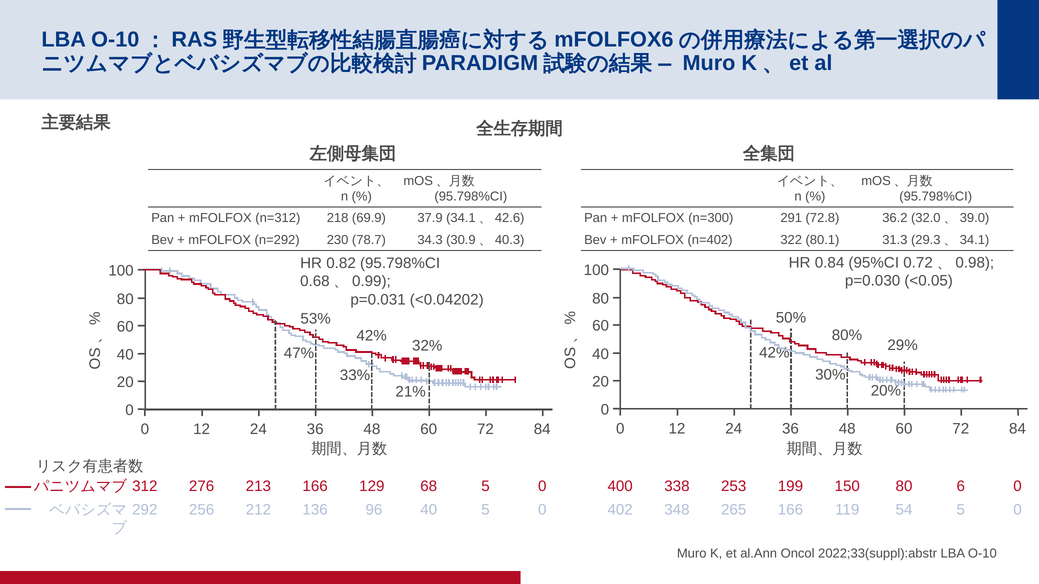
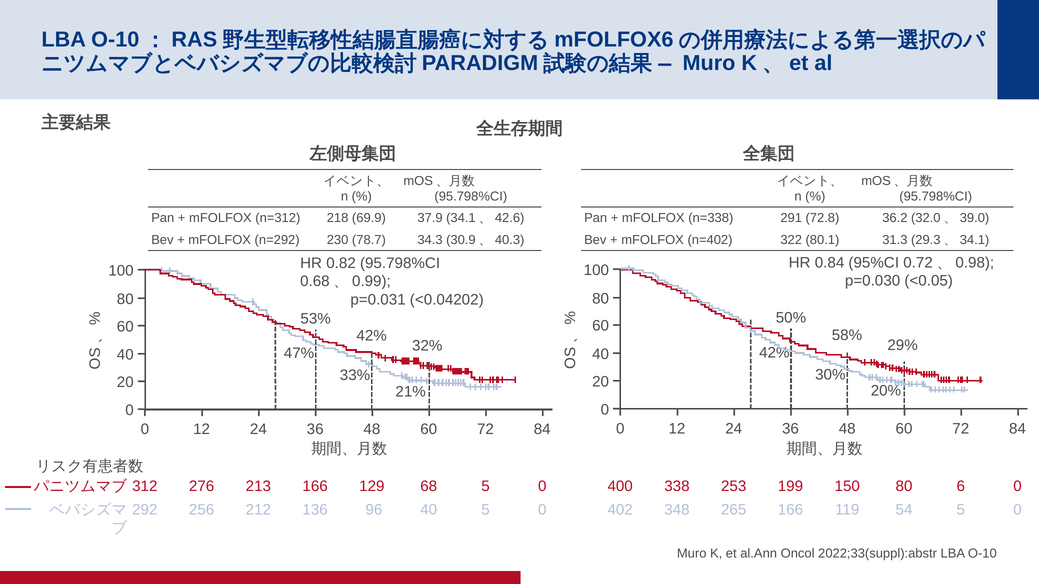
n=300: n=300 -> n=338 (711, 218)
80%: 80% -> 58% (847, 335)
